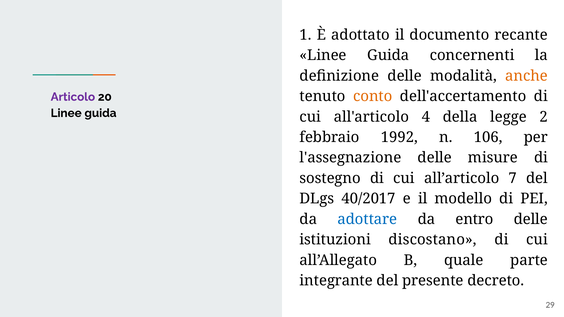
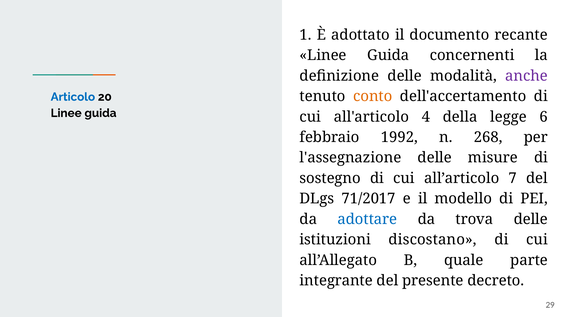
anche colour: orange -> purple (527, 76)
Articolo colour: purple -> blue (73, 97)
2: 2 -> 6 (544, 117)
106: 106 -> 268 (488, 137)
40/2017: 40/2017 -> 71/2017 (369, 199)
entro: entro -> trova (474, 219)
